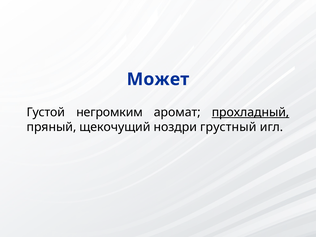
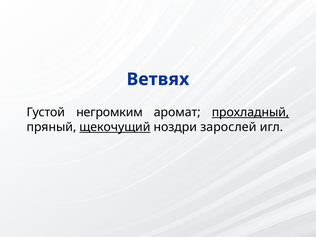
Может: Может -> Ветвях (158, 79)
щекочущий underline: none -> present (115, 127)
грустный: грустный -> зарослей (228, 127)
